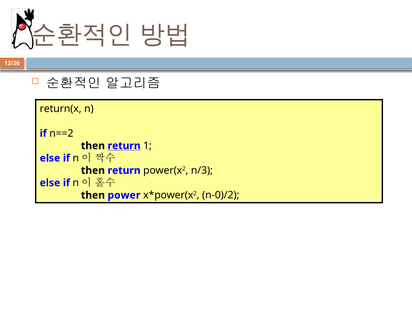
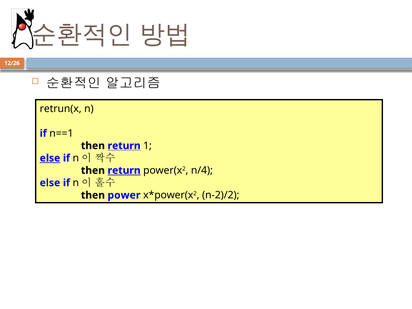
return(x: return(x -> retrun(x (61, 109)
n==2: n==2 -> n==1 (61, 133)
else underline: none -> present (50, 158)
return underline: none -> present (124, 170)
n/3: n/3 -> n/4 (202, 170)
n-0)/2: n-0)/2 -> n-2)/2 (221, 195)
